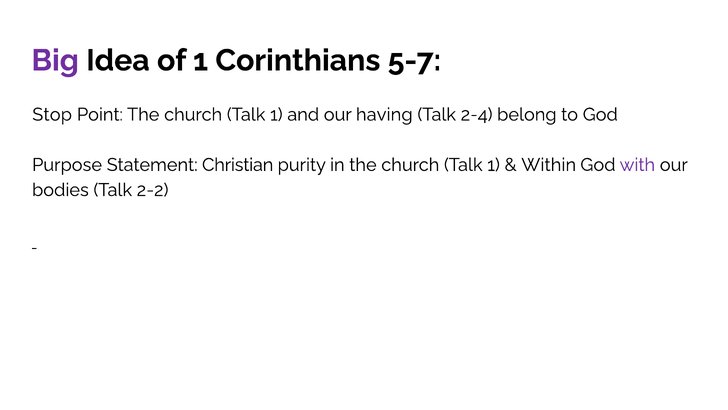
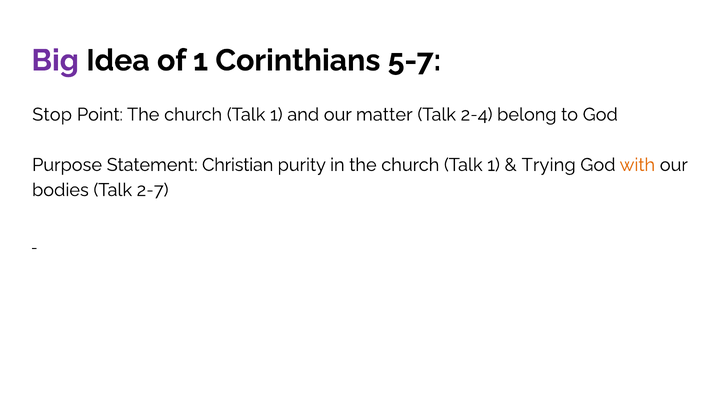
having: having -> matter (384, 114)
Within: Within -> Trying (549, 165)
with colour: purple -> orange (637, 165)
2-2: 2-2 -> 2-7 (153, 190)
